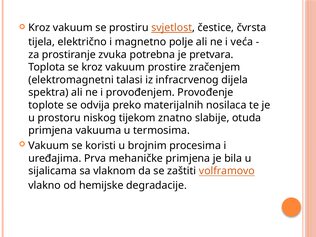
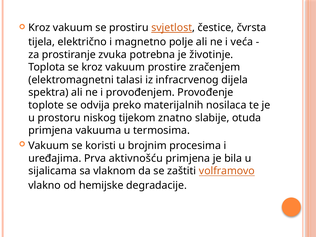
pretvara: pretvara -> životinje (211, 55)
mehaničke: mehaničke -> aktivnošću (136, 158)
